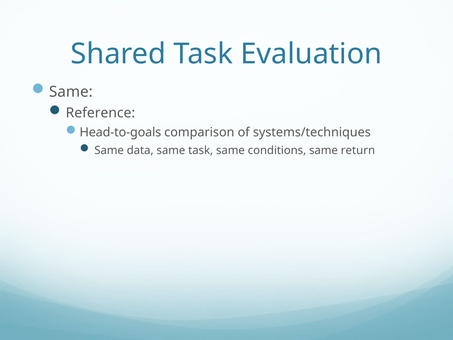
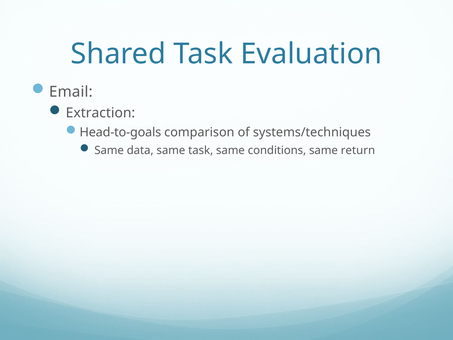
Same: Same -> Email (71, 92)
Reference: Reference -> Extraction (100, 113)
